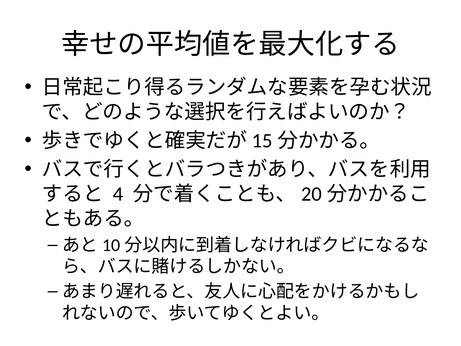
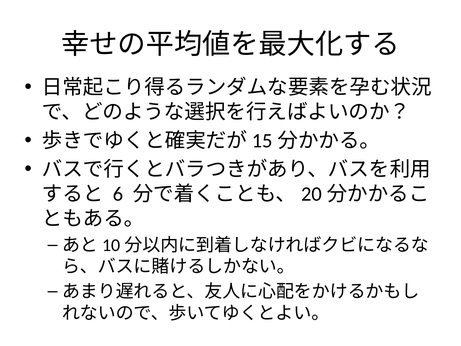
4: 4 -> 6 (118, 194)
